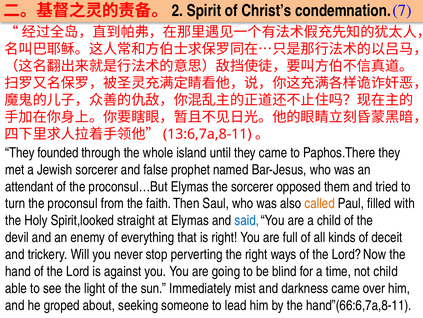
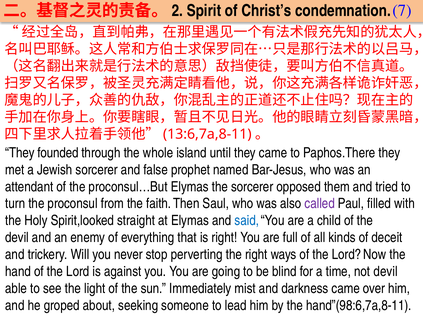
called colour: orange -> purple (320, 203)
not child: child -> devil (386, 271)
hand”(66:6,7a,8-11: hand”(66:6,7a,8-11 -> hand”(98:6,7a,8-11 (359, 305)
